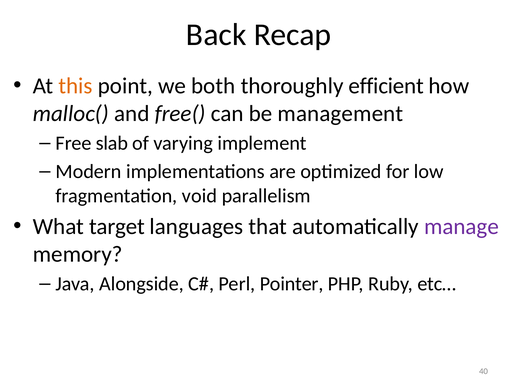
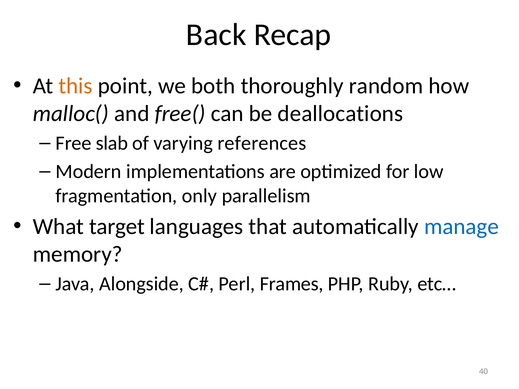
efficient: efficient -> random (386, 86)
management: management -> deallocations (340, 114)
implement: implement -> references (262, 143)
void: void -> only (199, 196)
manage colour: purple -> blue (461, 227)
Pointer: Pointer -> Frames (292, 284)
